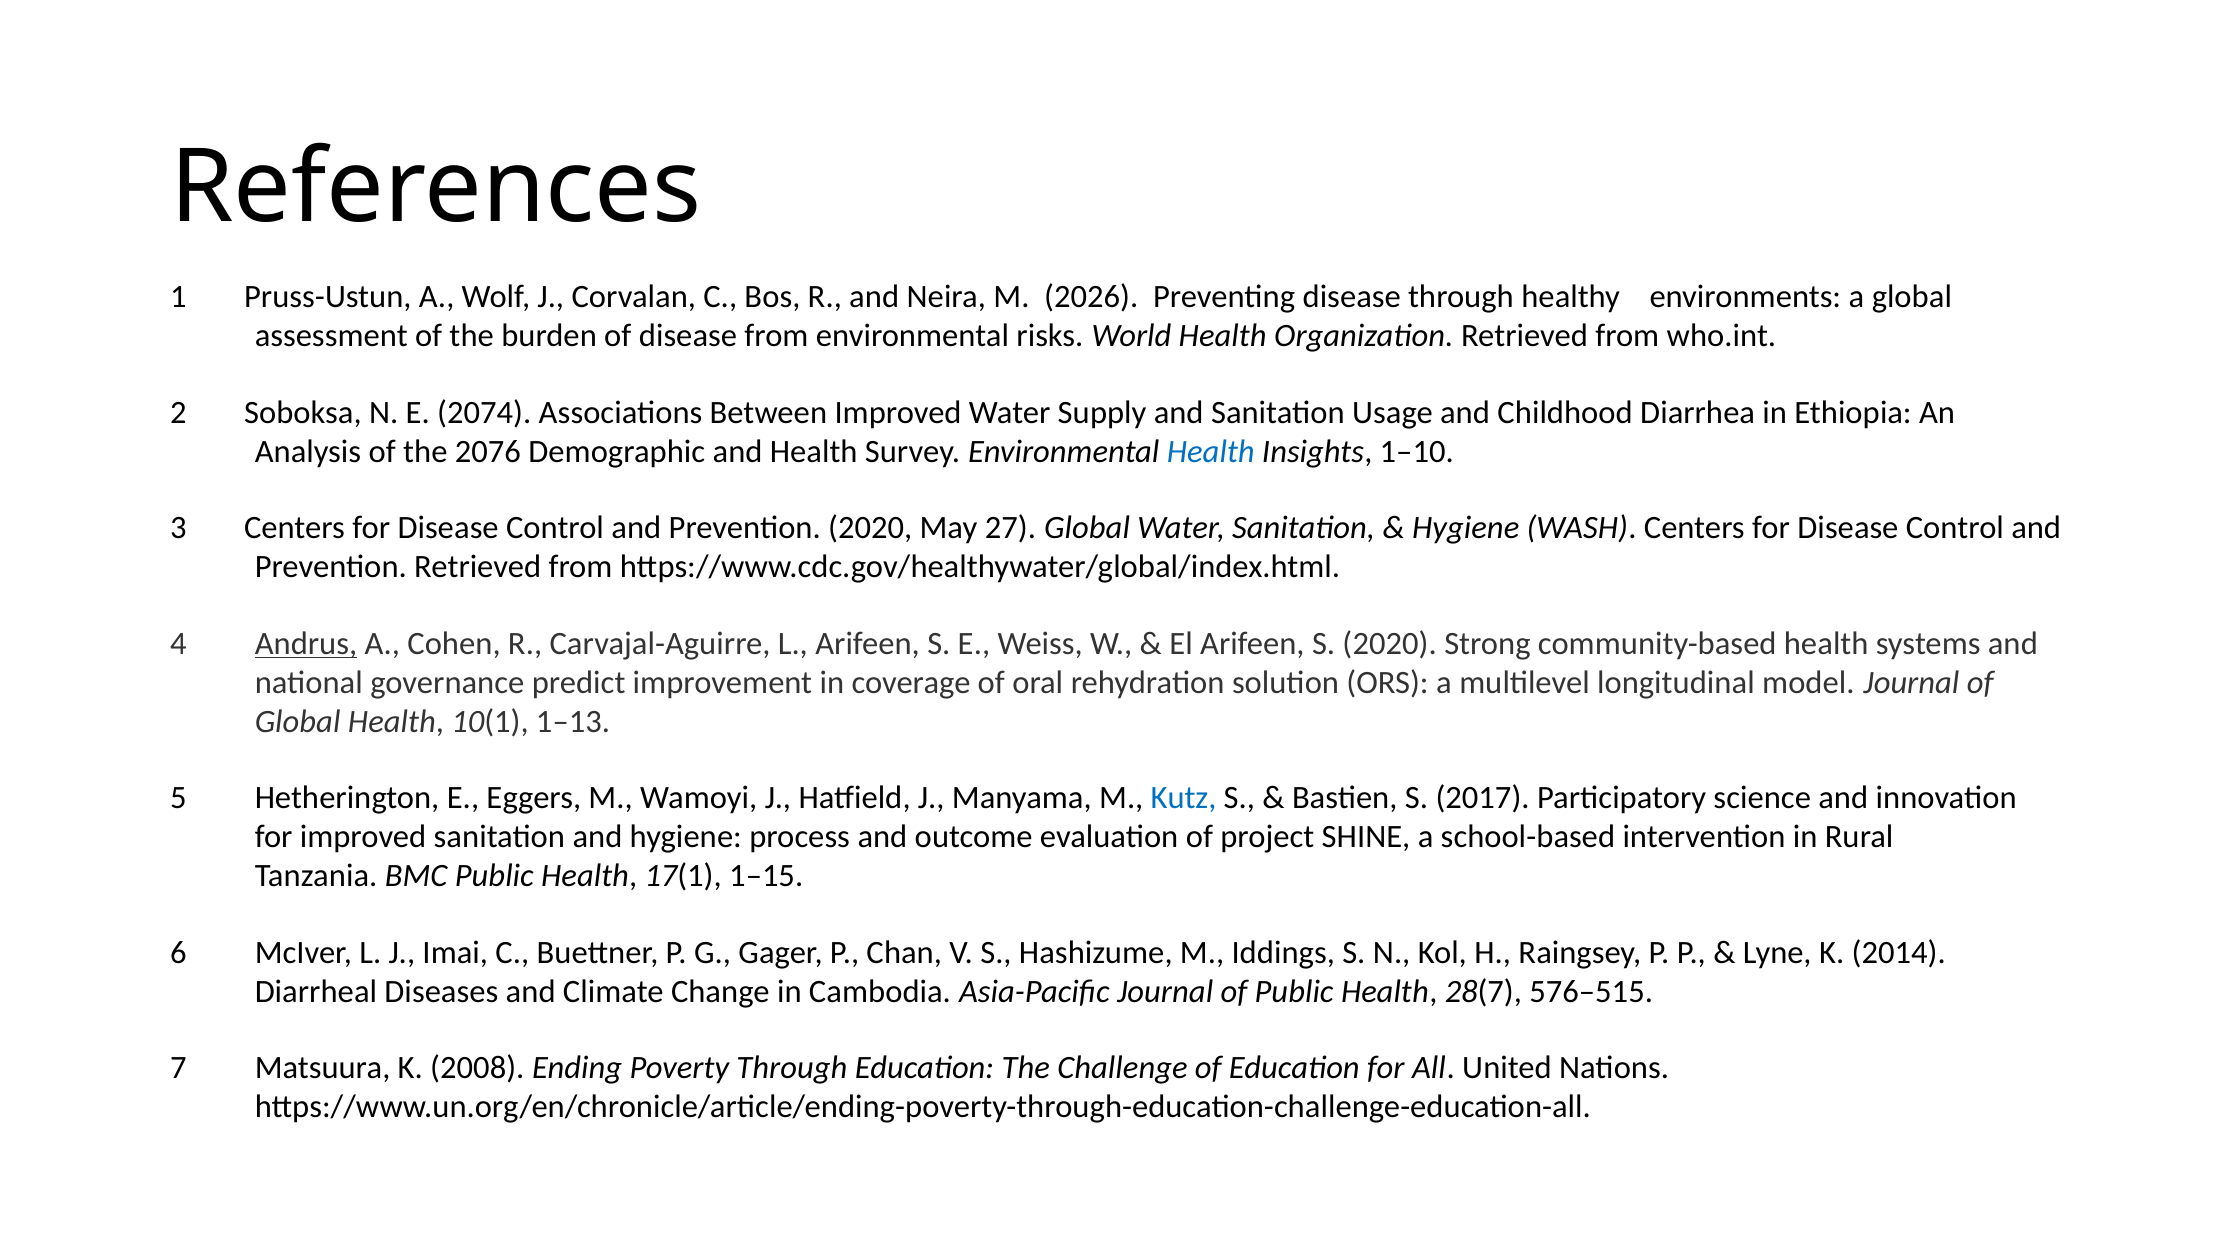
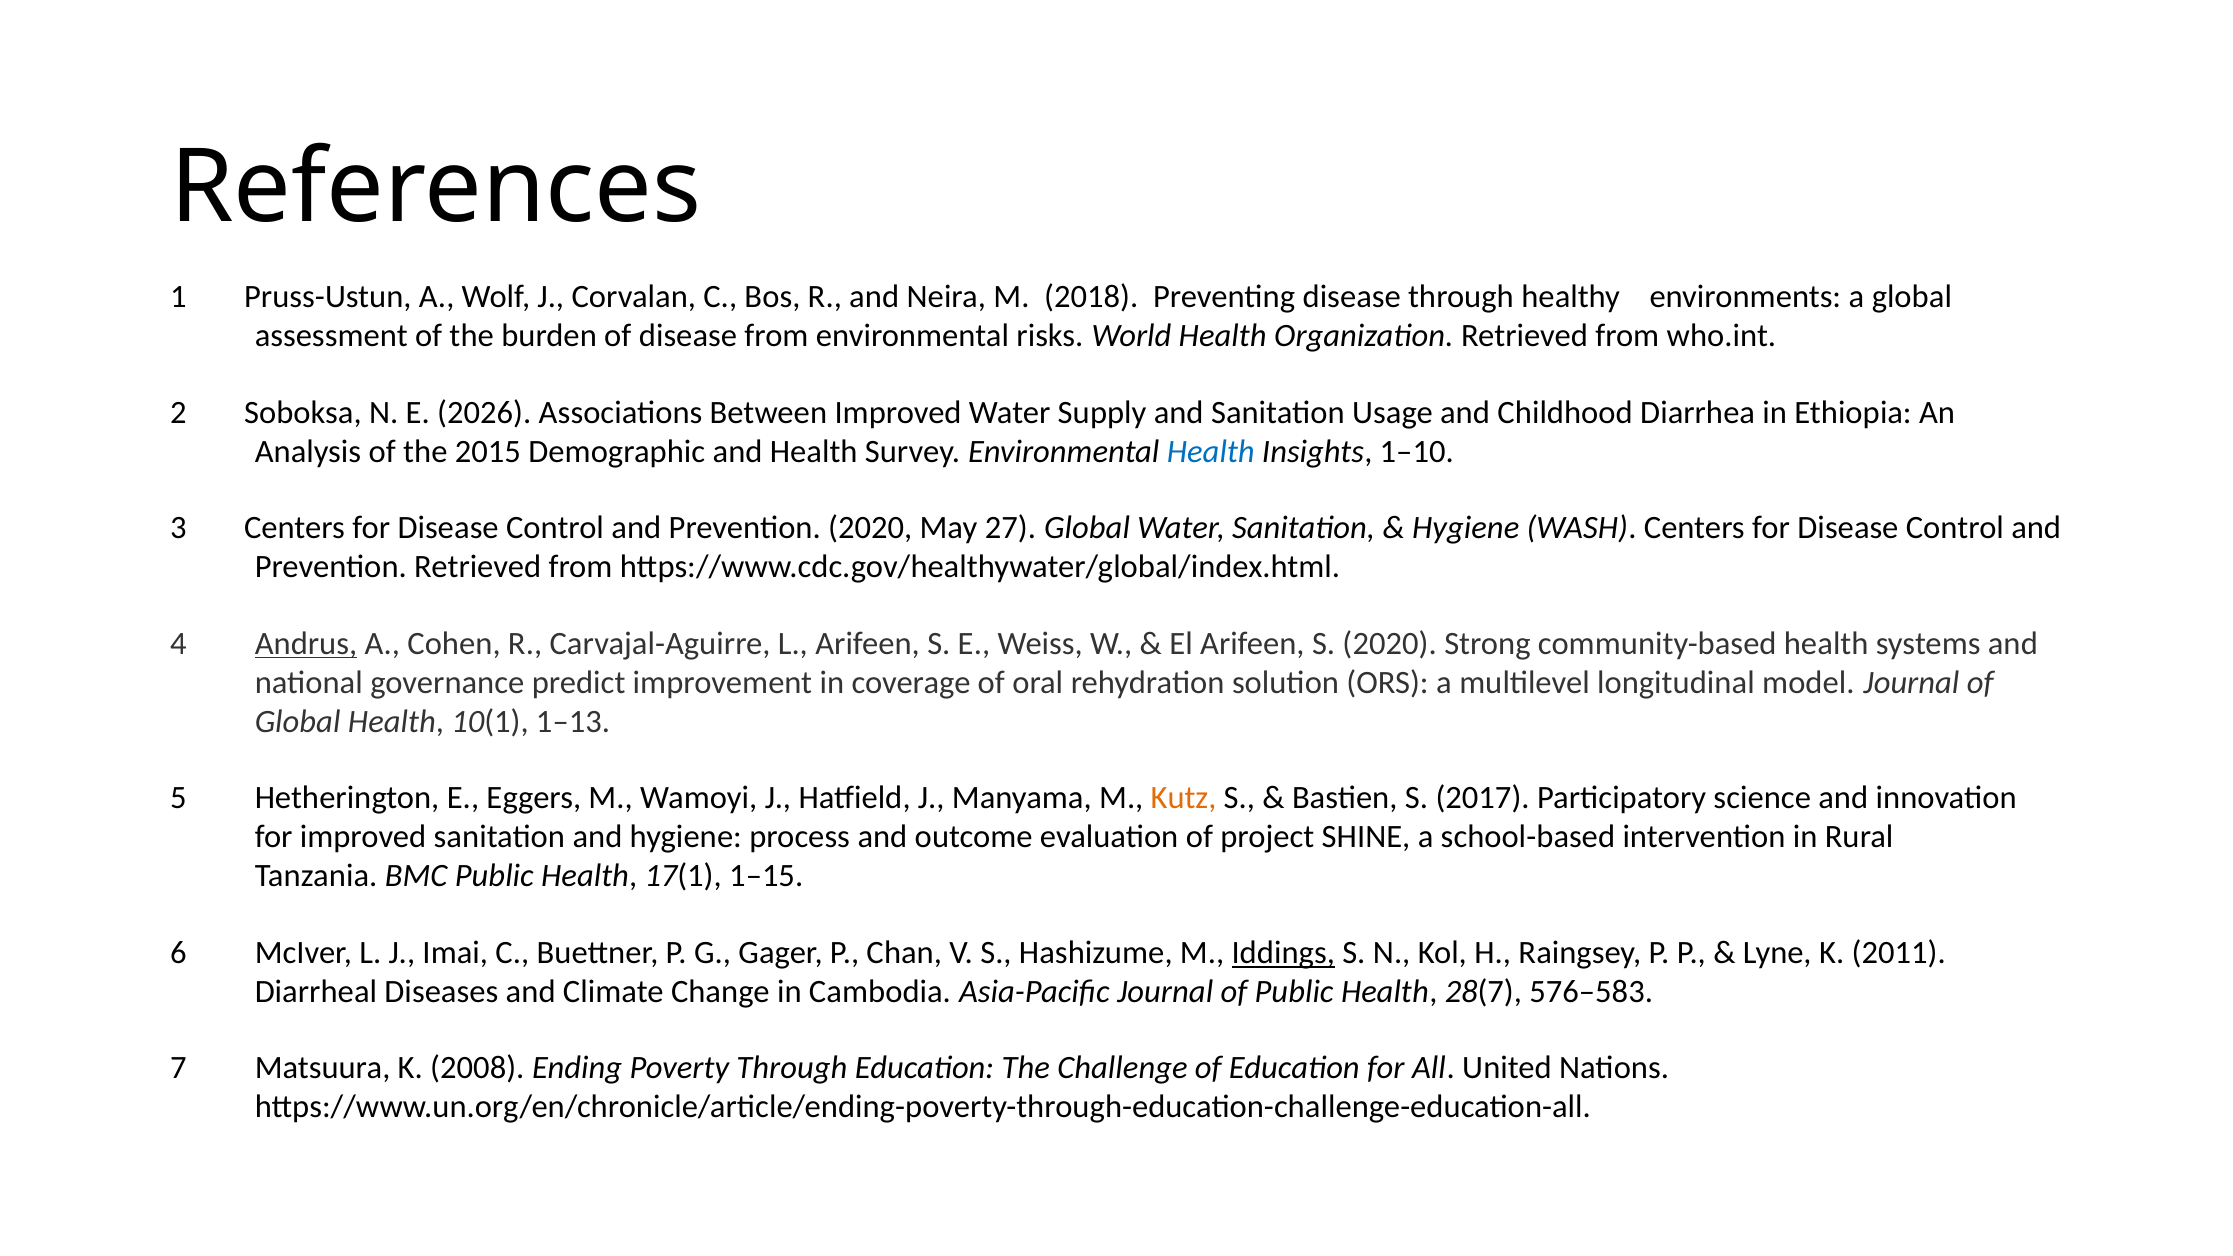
2026: 2026 -> 2018 (1091, 297)
2074: 2074 -> 2026 (484, 413)
2076: 2076 -> 2015 (488, 452)
Kutz colour: blue -> orange (1184, 798)
Iddings underline: none -> present (1283, 953)
2014: 2014 -> 2011 (1899, 953)
576–515: 576–515 -> 576–583 (1591, 992)
